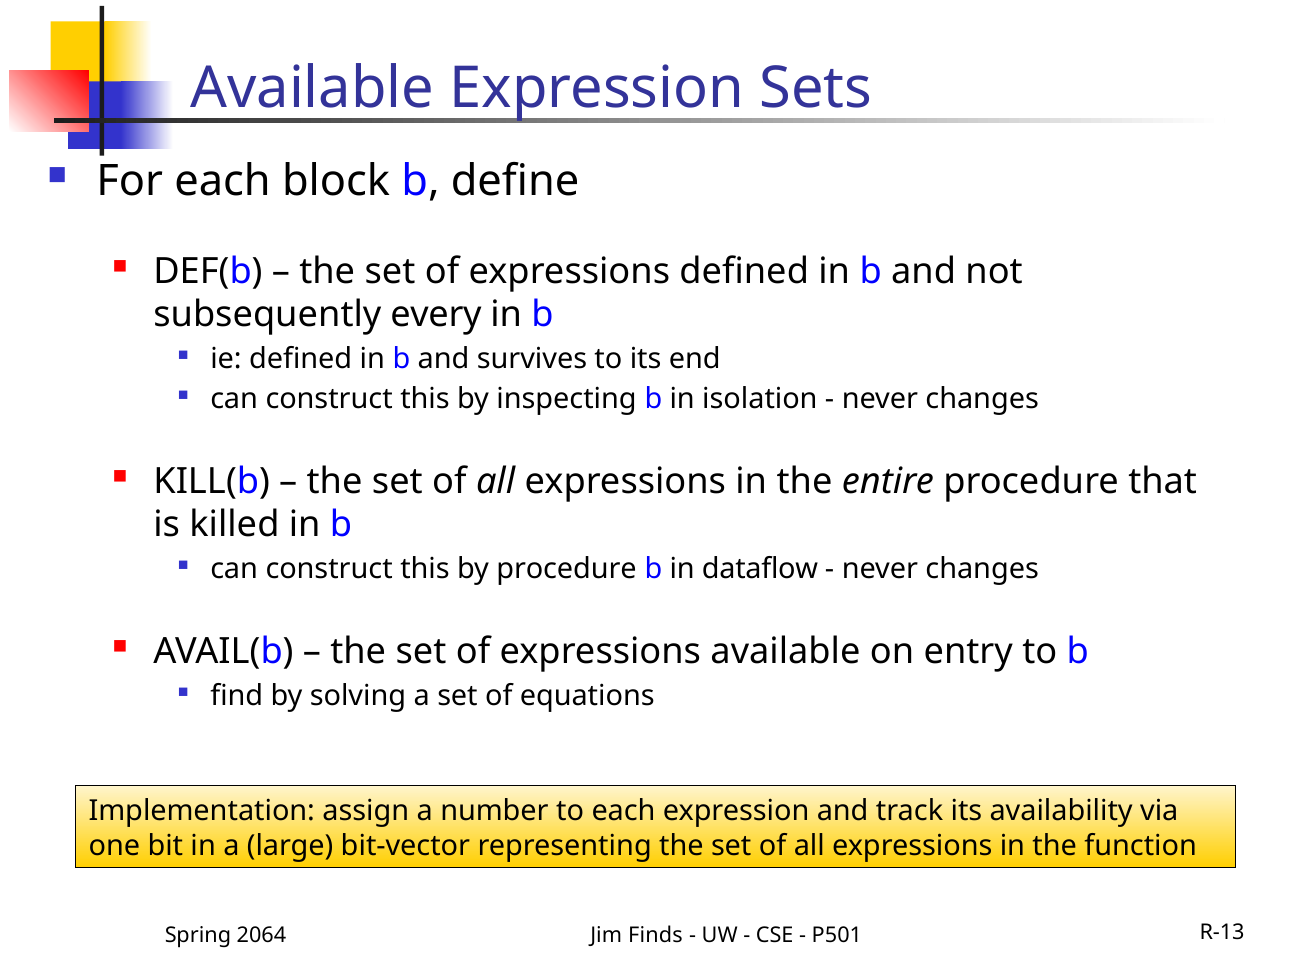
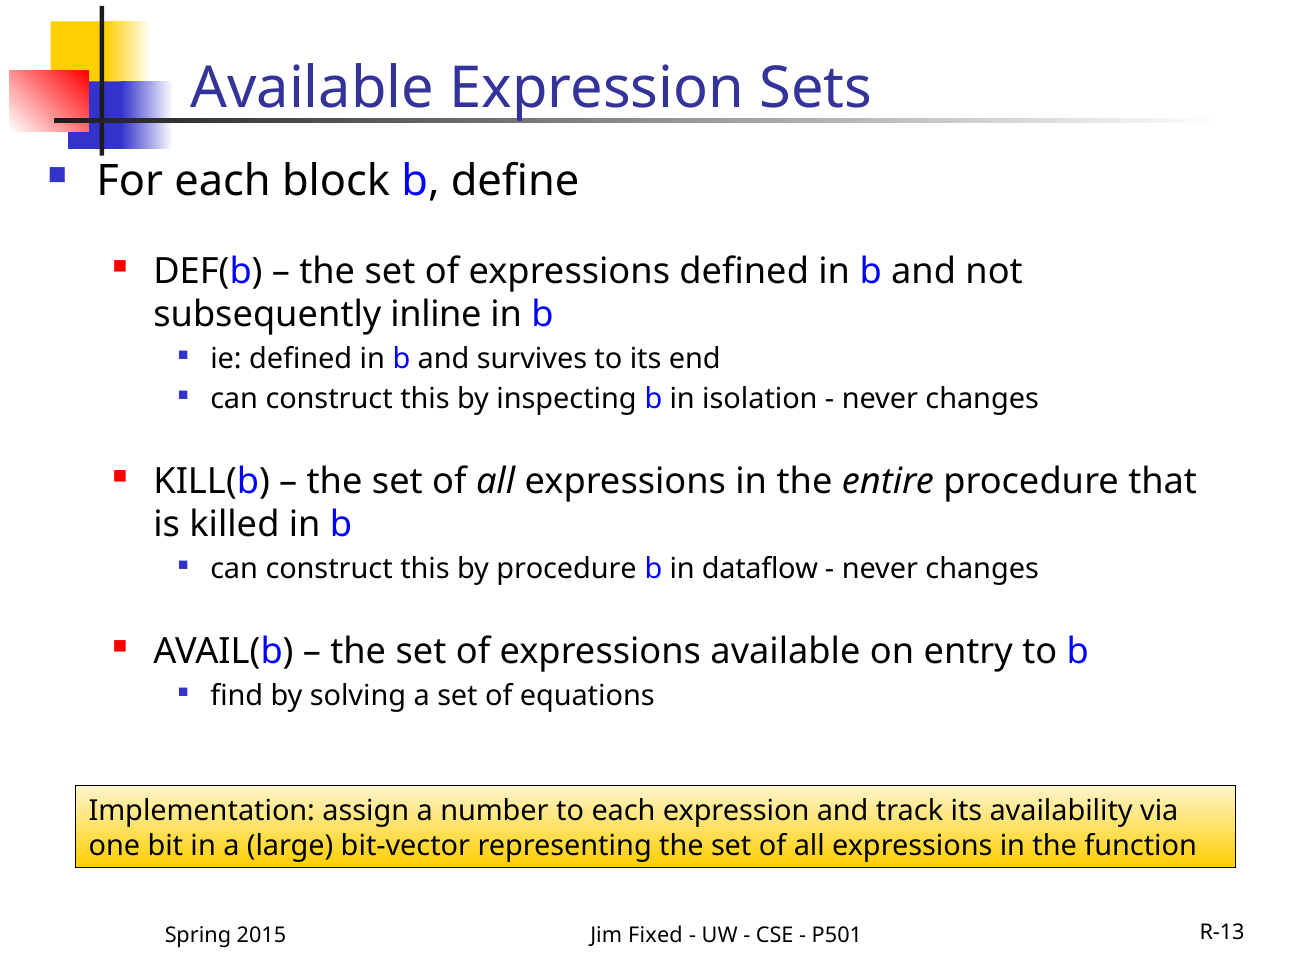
every: every -> inline (436, 314)
2064: 2064 -> 2015 (261, 935)
Finds: Finds -> Fixed (655, 935)
